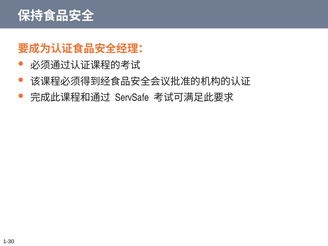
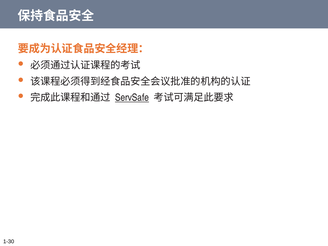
ServSafe underline: none -> present (132, 98)
